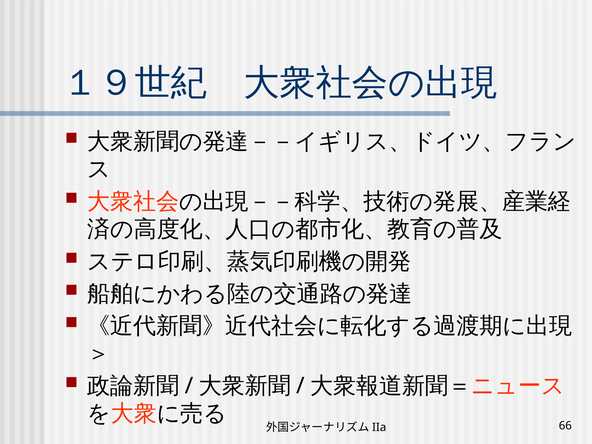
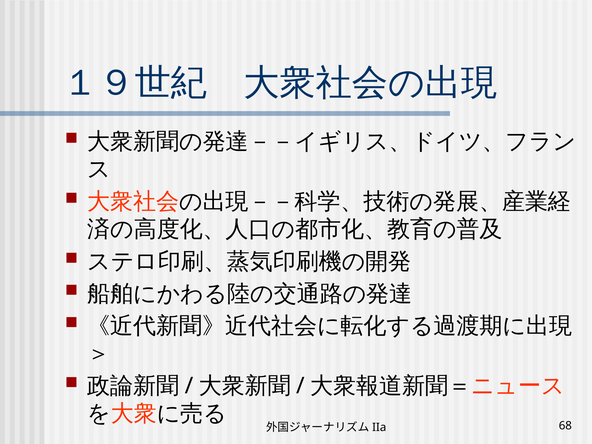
66: 66 -> 68 (565, 426)
